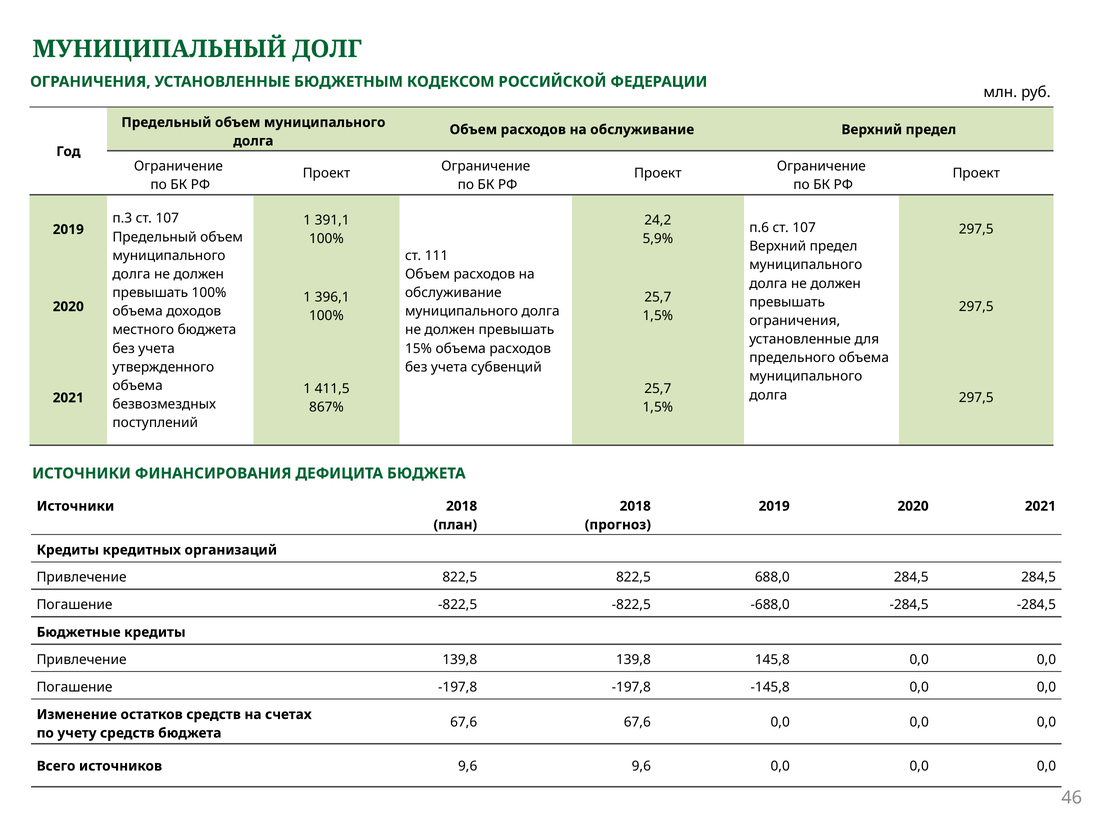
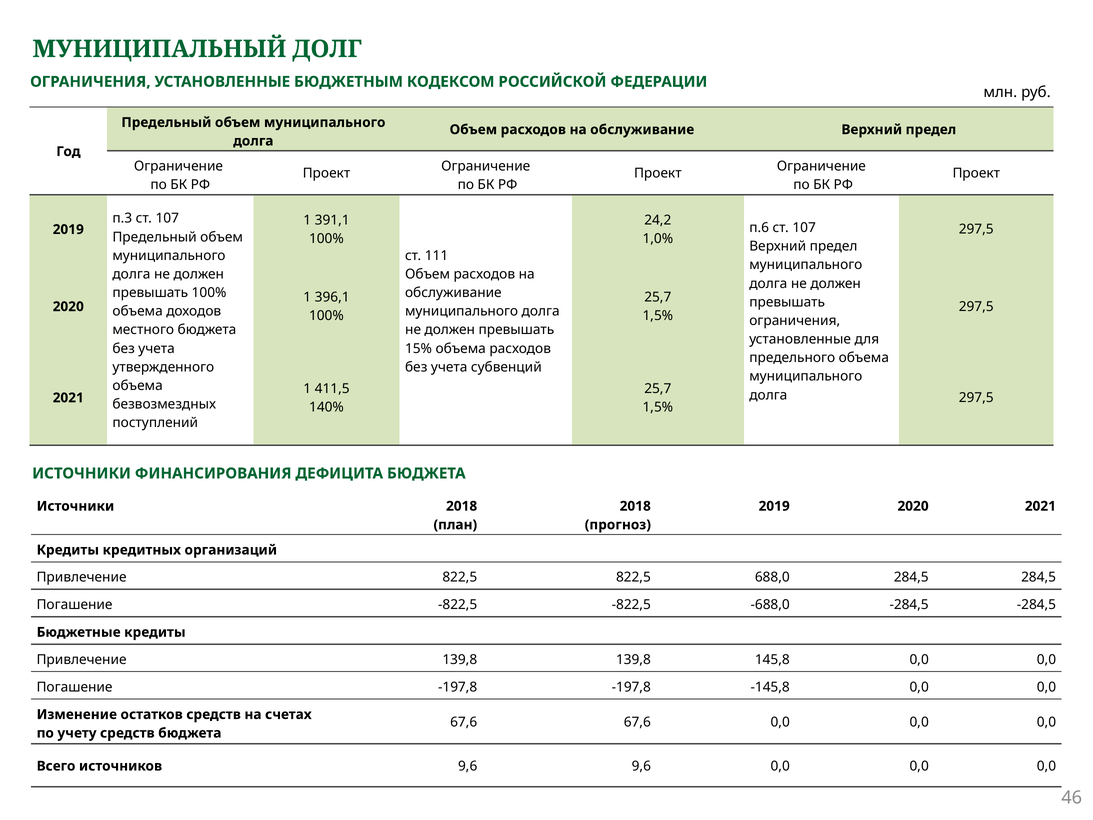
5,9%: 5,9% -> 1,0% (658, 239)
867%: 867% -> 140% (326, 407)
